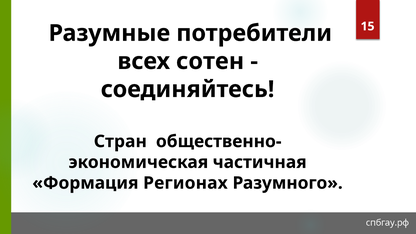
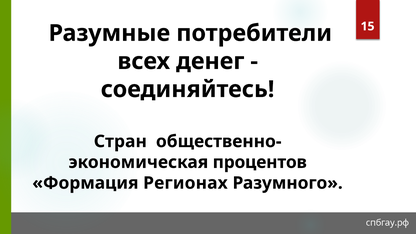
сотен: сотен -> денег (210, 61)
частичная: частичная -> процентов (260, 162)
